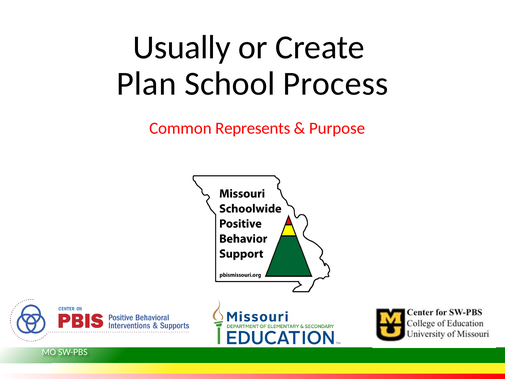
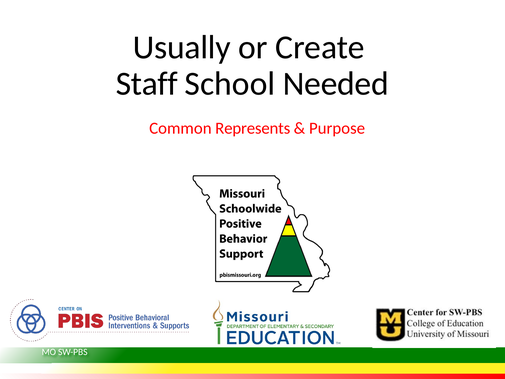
Plan: Plan -> Staff (147, 84)
Process: Process -> Needed (336, 84)
